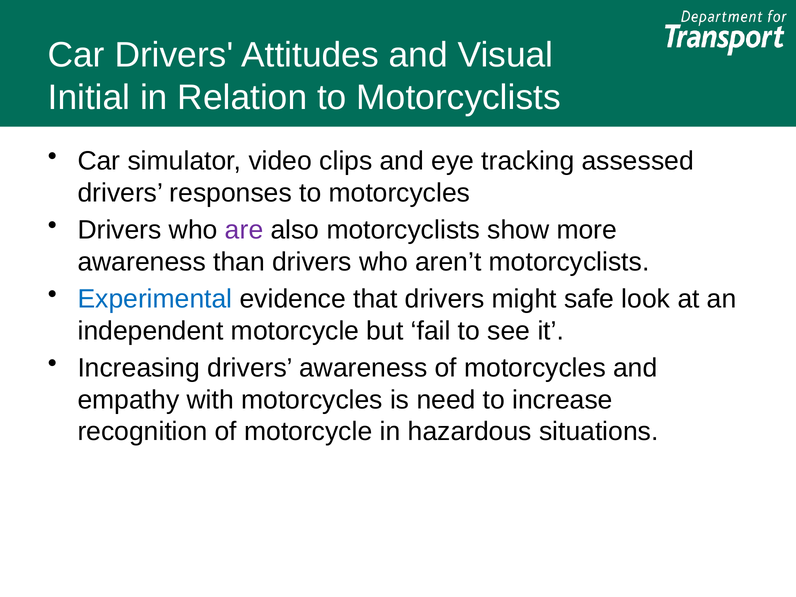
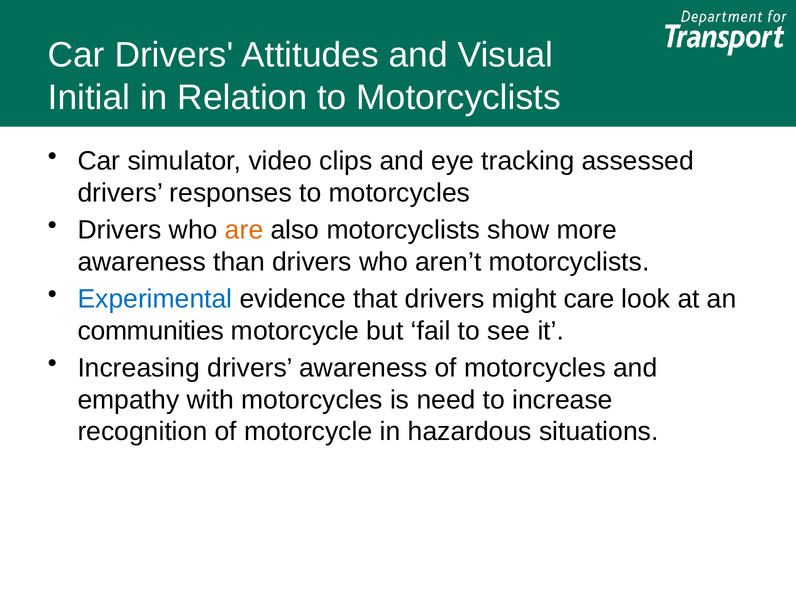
are colour: purple -> orange (244, 230)
safe: safe -> care (589, 299)
independent: independent -> communities (151, 331)
